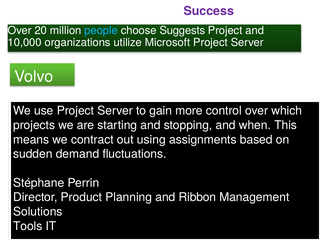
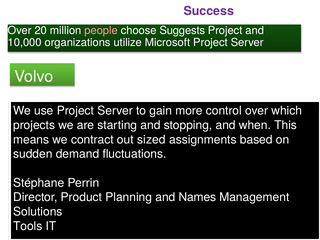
people colour: light blue -> pink (101, 31)
using: using -> sized (151, 140)
Ribbon: Ribbon -> Names (197, 197)
